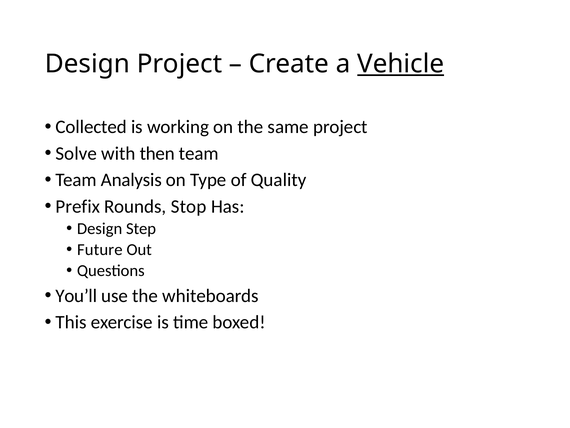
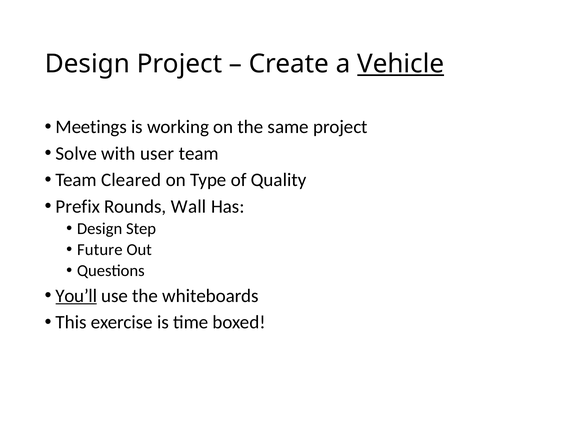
Collected: Collected -> Meetings (91, 127)
then: then -> user (157, 153)
Analysis: Analysis -> Cleared (131, 180)
Stop: Stop -> Wall (189, 206)
You’ll underline: none -> present (76, 295)
